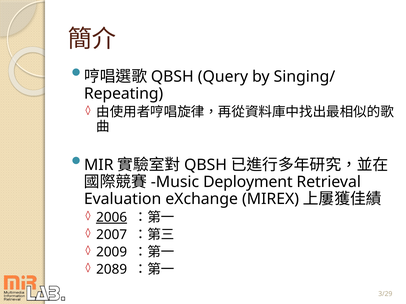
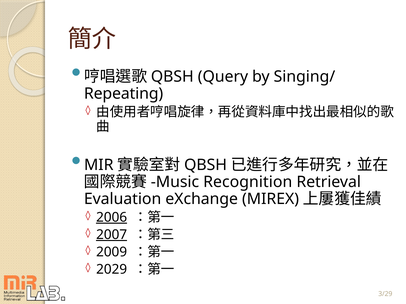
Deployment: Deployment -> Recognition (248, 182)
2007 underline: none -> present (112, 235)
2089: 2089 -> 2029 (112, 270)
